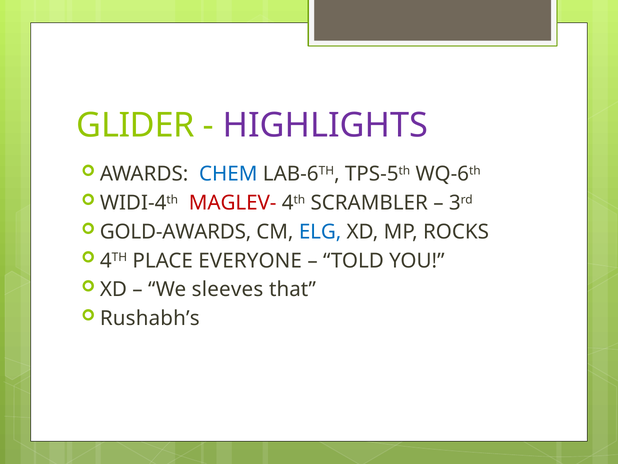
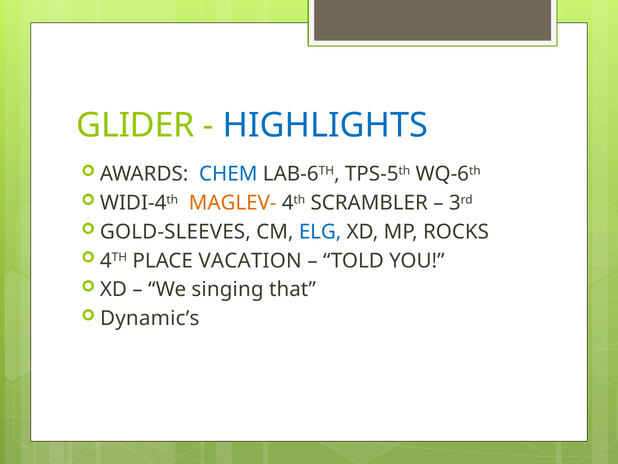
HIGHLIGHTS colour: purple -> blue (325, 125)
MAGLEV- colour: red -> orange (233, 203)
GOLD-AWARDS: GOLD-AWARDS -> GOLD-SLEEVES (175, 232)
EVERYONE: EVERYONE -> VACATION (250, 260)
sleeves: sleeves -> singing (228, 289)
Rushabh’s: Rushabh’s -> Dynamic’s (150, 318)
